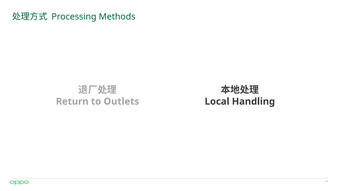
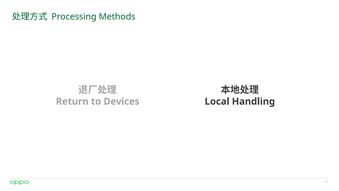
Outlets: Outlets -> Devices (121, 101)
